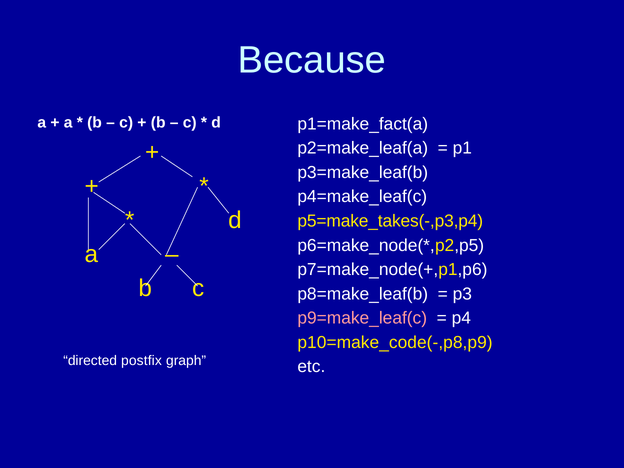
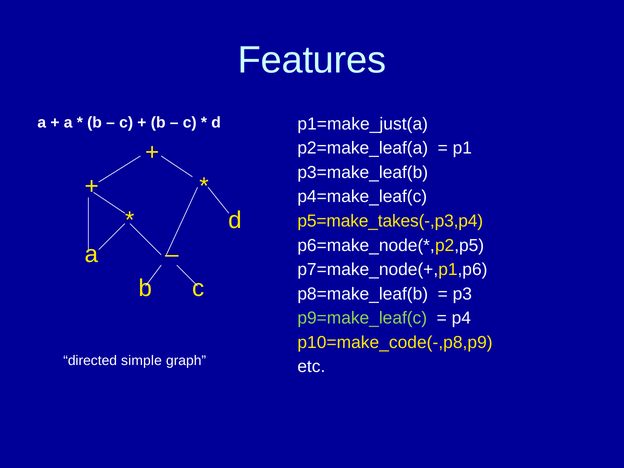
Because: Because -> Features (312, 60)
p1=make_fact(a: p1=make_fact(a -> p1=make_just(a (363, 124)
p9=make_leaf(c colour: pink -> light green (362, 318)
postfix: postfix -> simple (141, 361)
